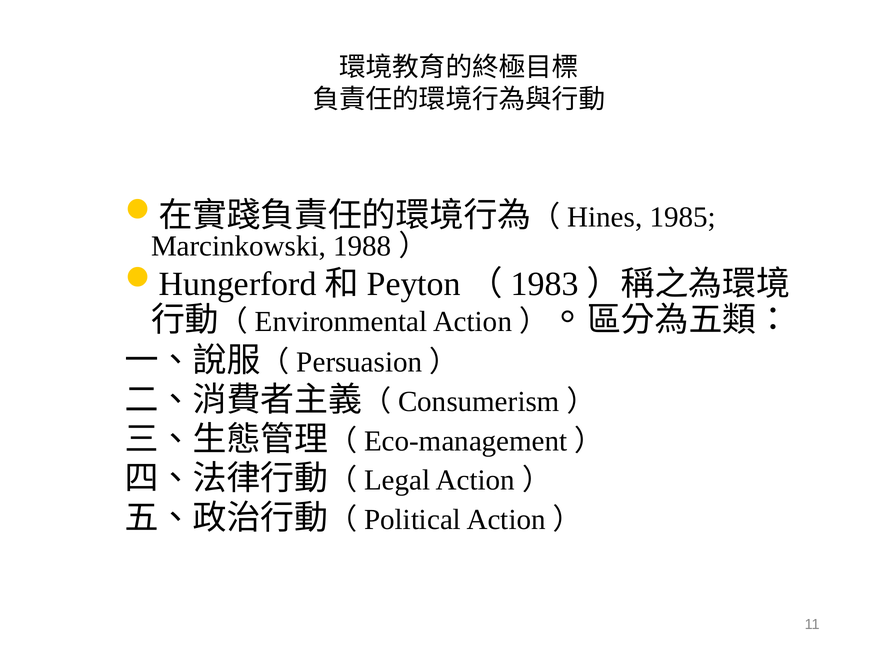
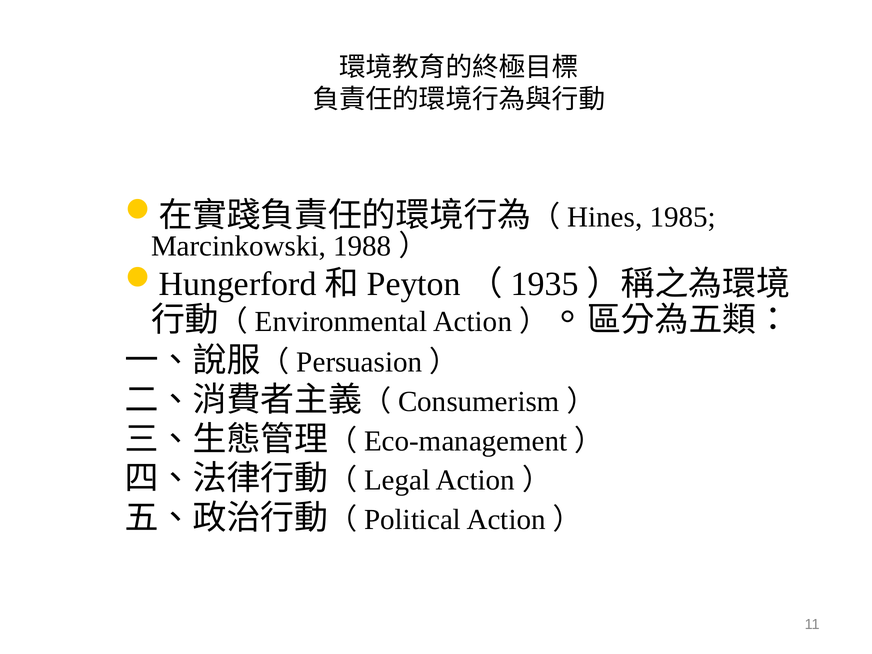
1983: 1983 -> 1935 (545, 284)
